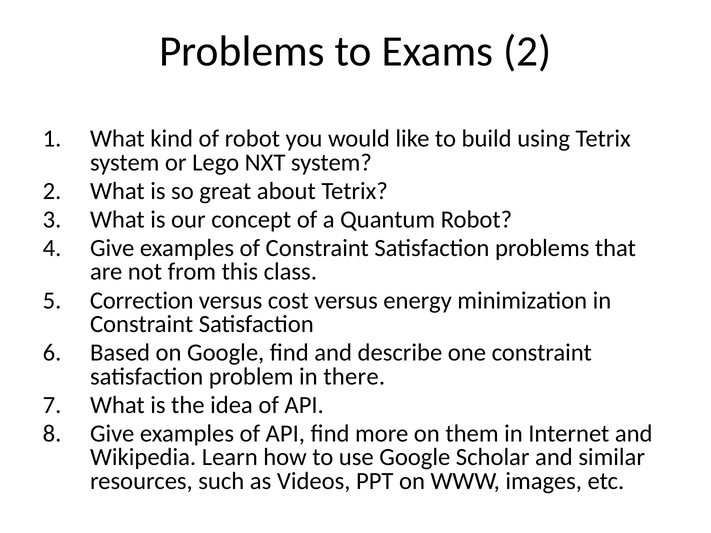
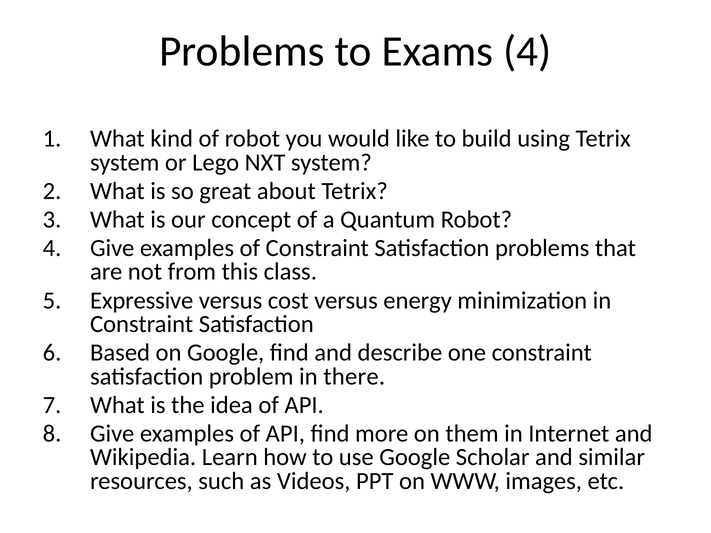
Exams 2: 2 -> 4 (527, 52)
Correction: Correction -> Expressive (142, 301)
